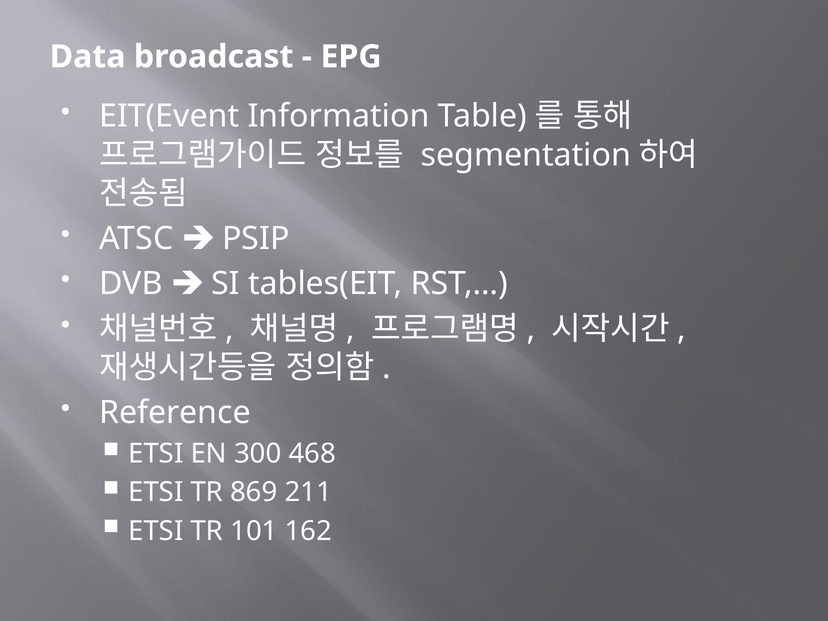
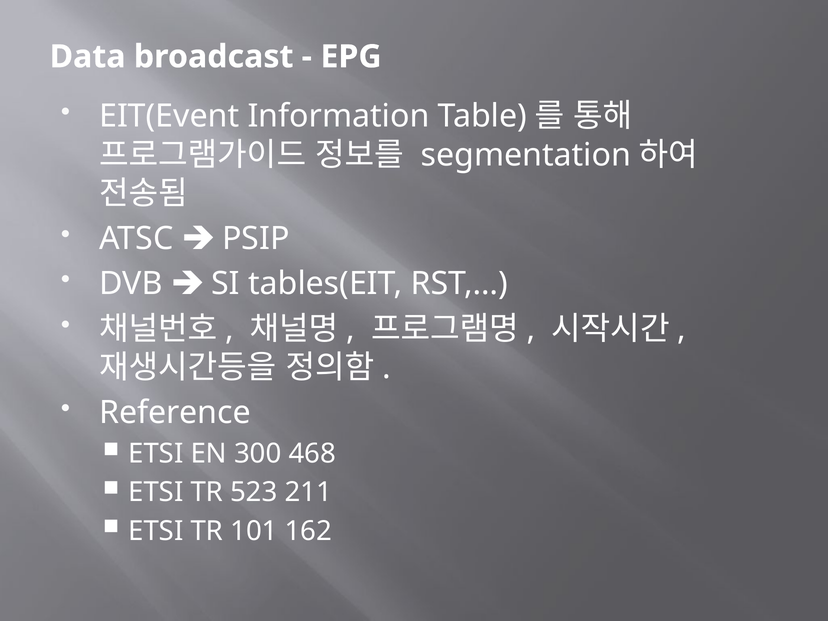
869: 869 -> 523 (254, 492)
